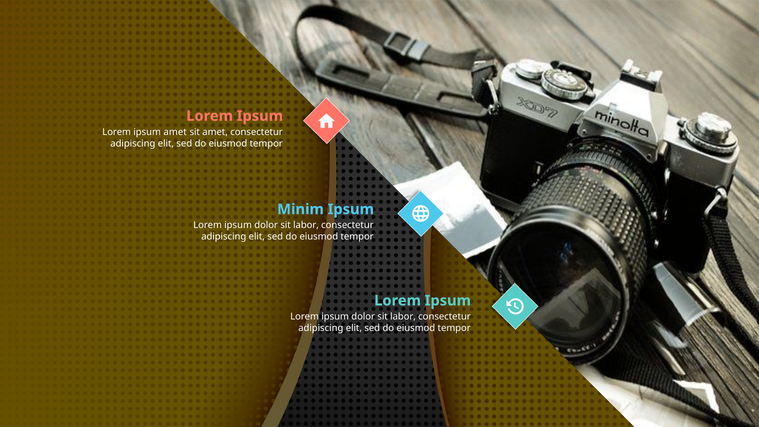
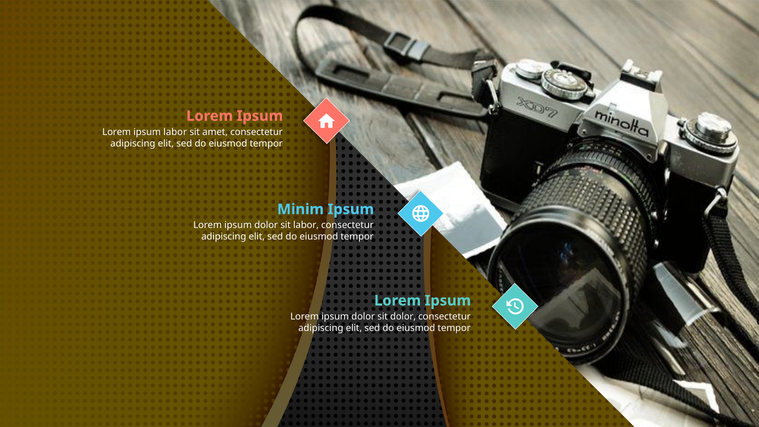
ipsum amet: amet -> labor (175, 132)
labor: labor -> dolor (403, 317)
